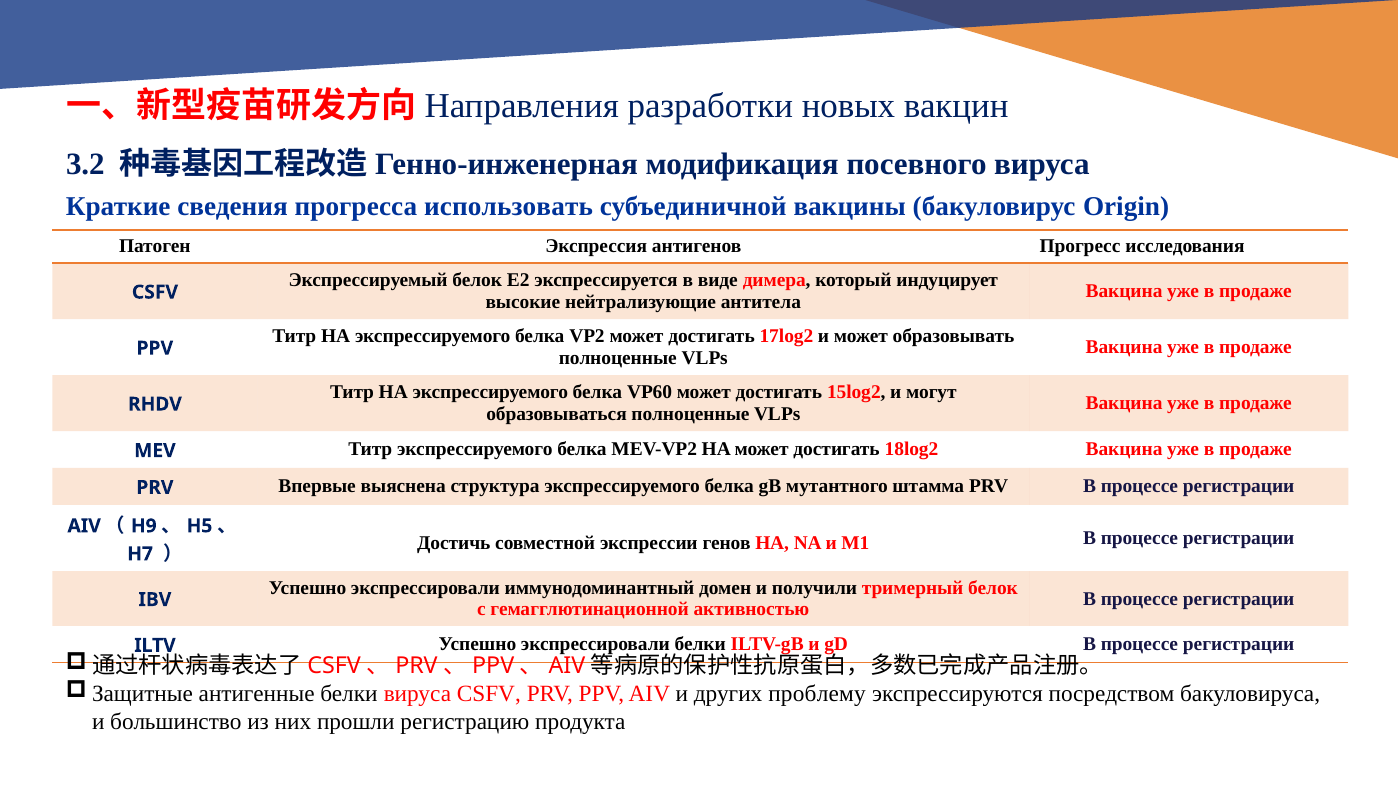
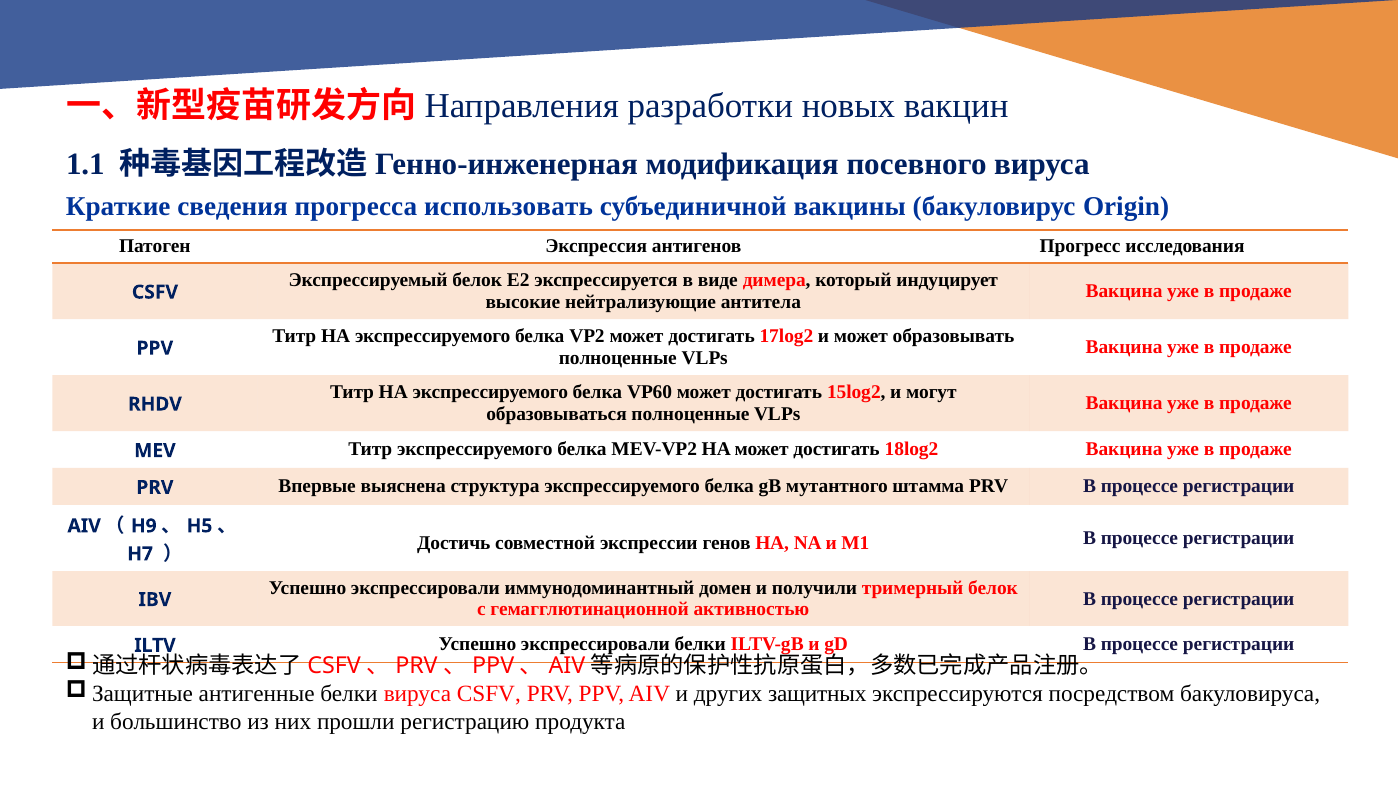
3.2: 3.2 -> 1.1 (85, 165)
проблему: проблему -> защитных (817, 694)
